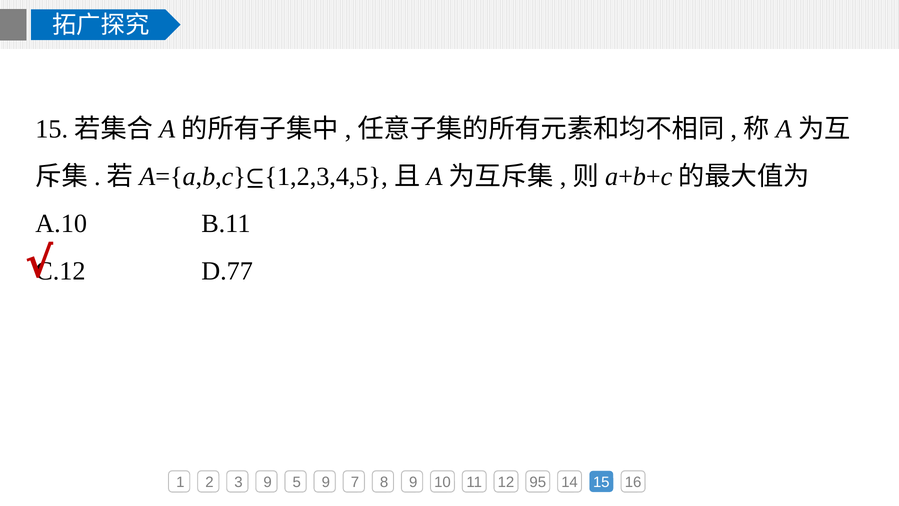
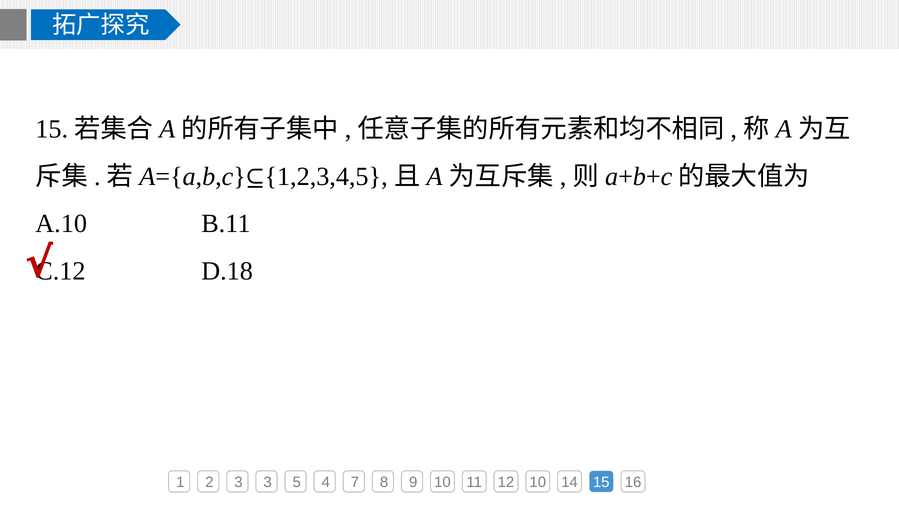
D.77: D.77 -> D.18 (227, 271)
3 9: 9 -> 3 (268, 482)
5 9: 9 -> 4 (326, 482)
12 95: 95 -> 10 (538, 482)
